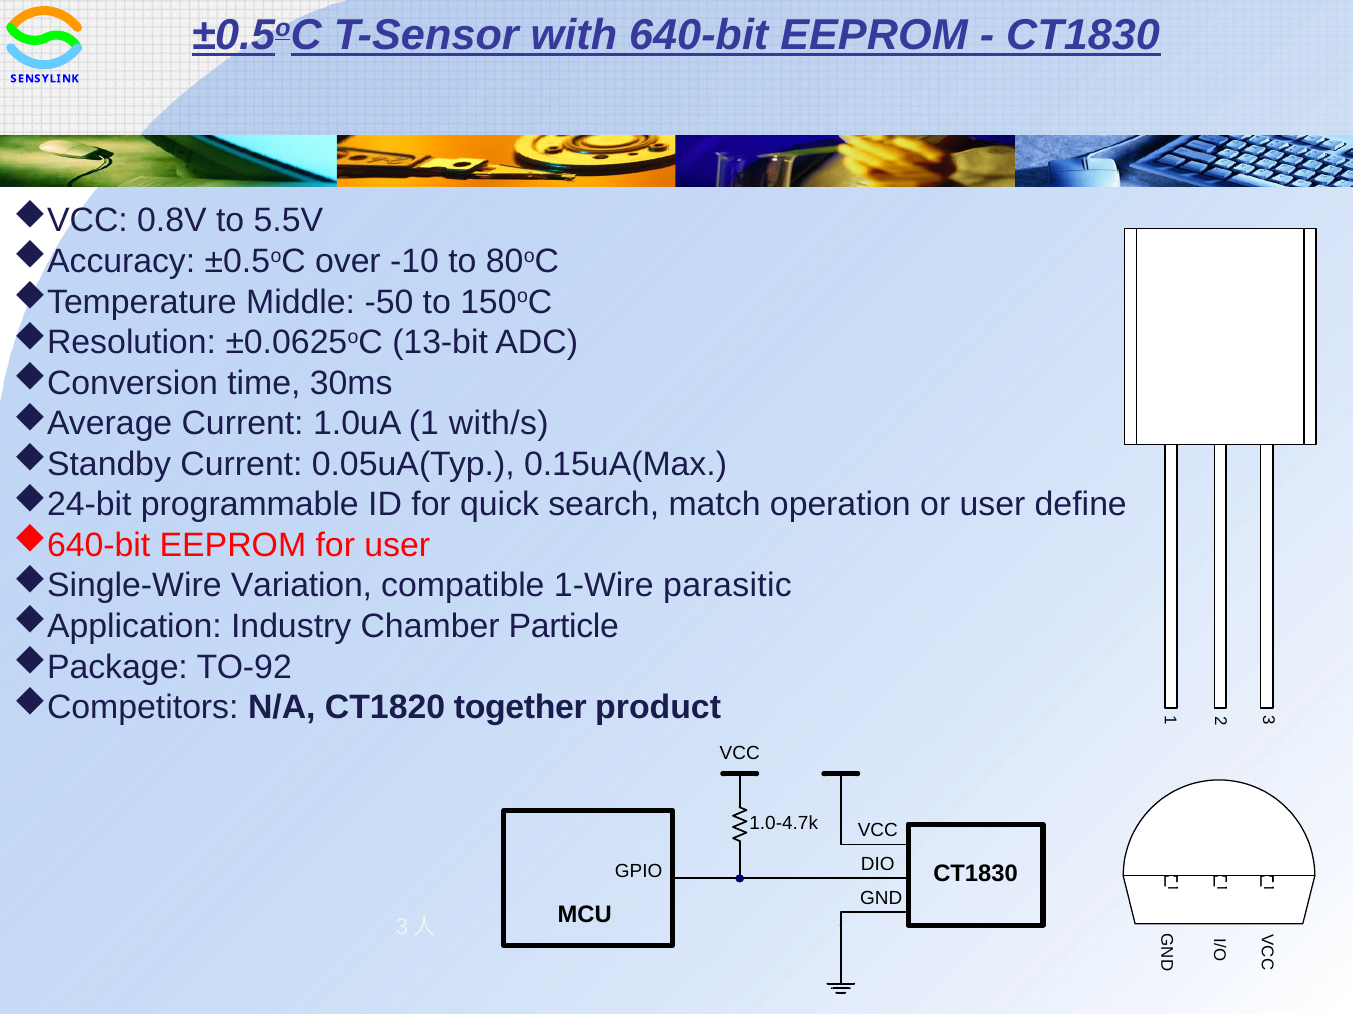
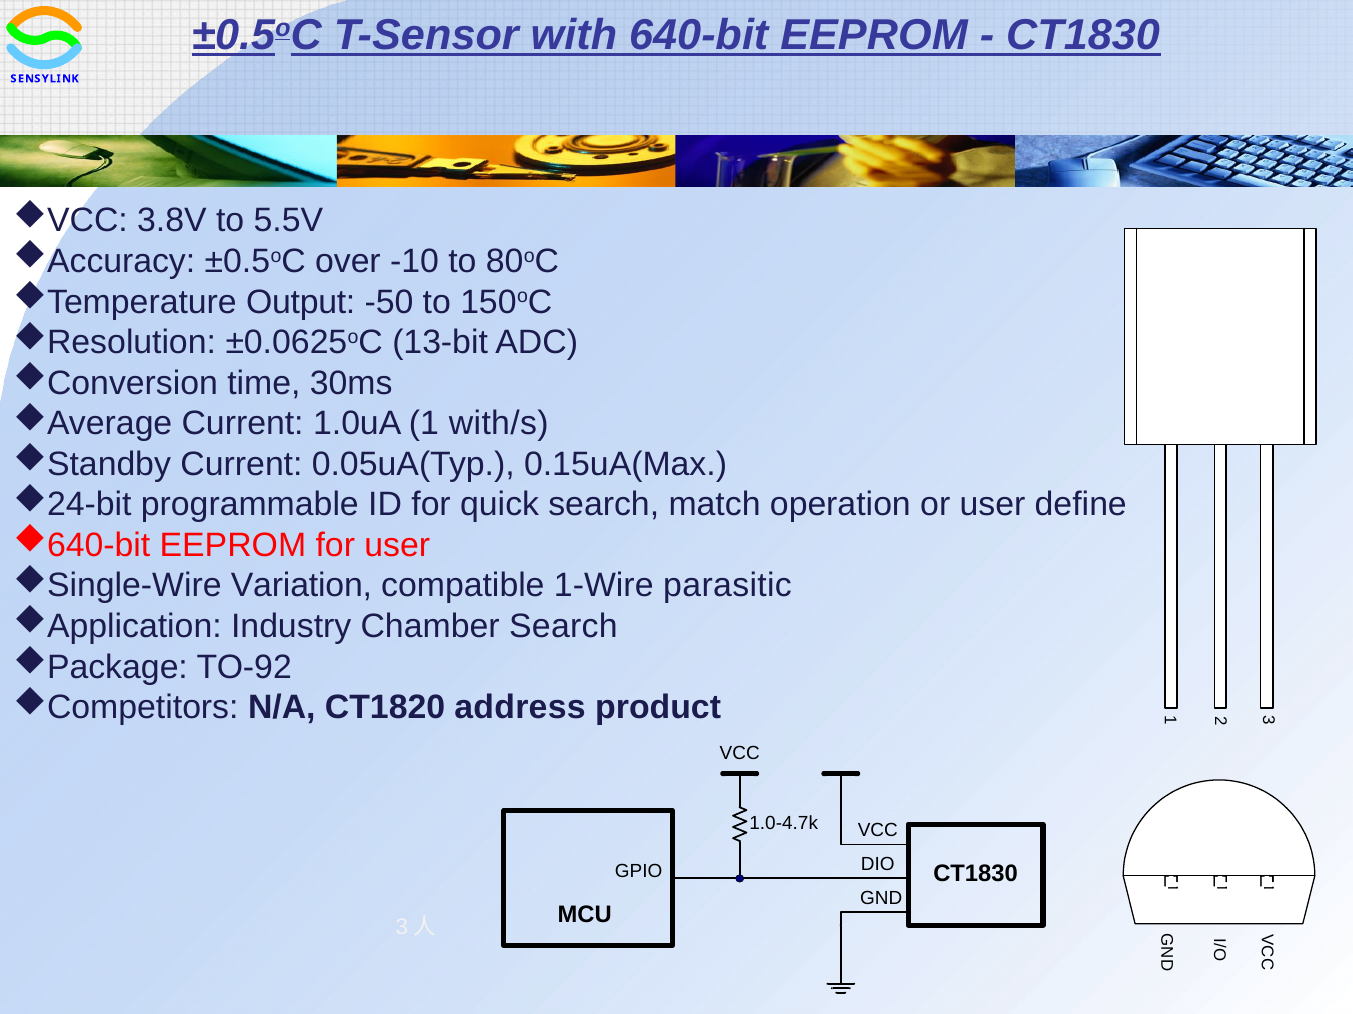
0.8V: 0.8V -> 3.8V (172, 221)
Middle: Middle -> Output (301, 302)
Chamber Particle: Particle -> Search (563, 627)
together: together -> address (520, 708)
